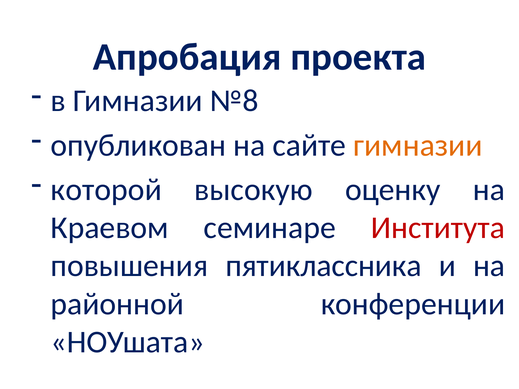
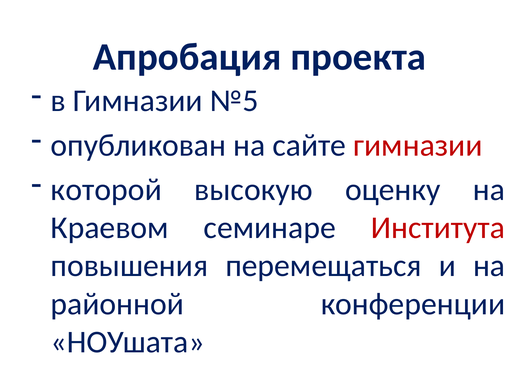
№8: №8 -> №5 (234, 101)
гимназии colour: orange -> red (418, 145)
пятиклассника: пятиклассника -> перемещаться (323, 266)
